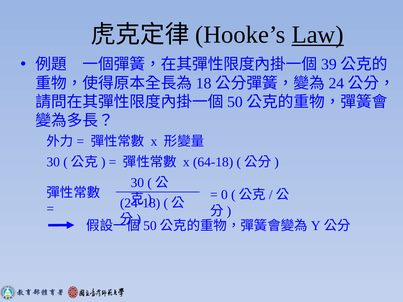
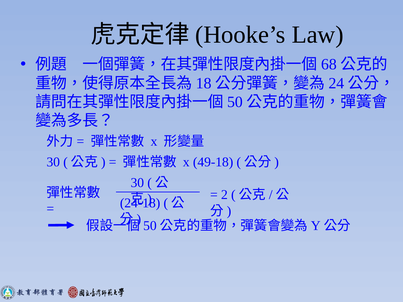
Law underline: present -> none (318, 35)
39: 39 -> 68 (329, 64)
64-18: 64-18 -> 49-18 (213, 162)
0: 0 -> 2 (224, 195)
